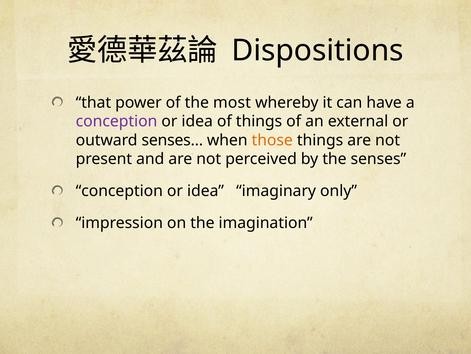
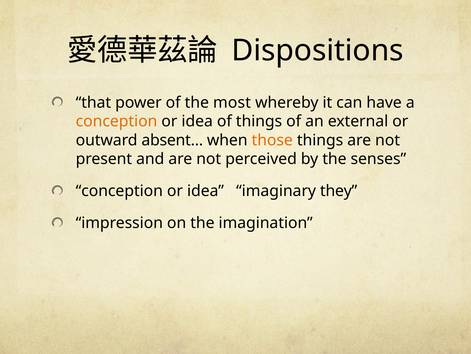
conception colour: purple -> orange (117, 121)
senses…: senses… -> absent… (172, 140)
only: only -> they (339, 191)
